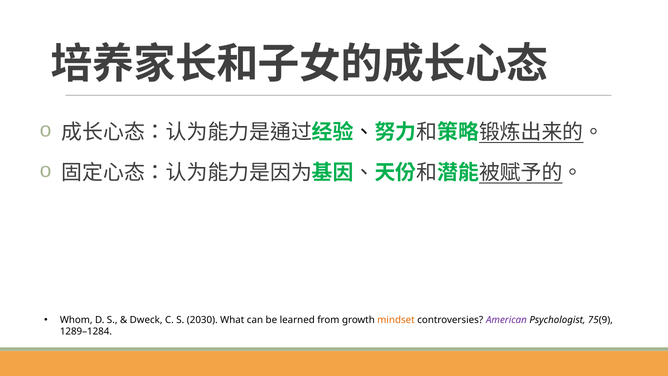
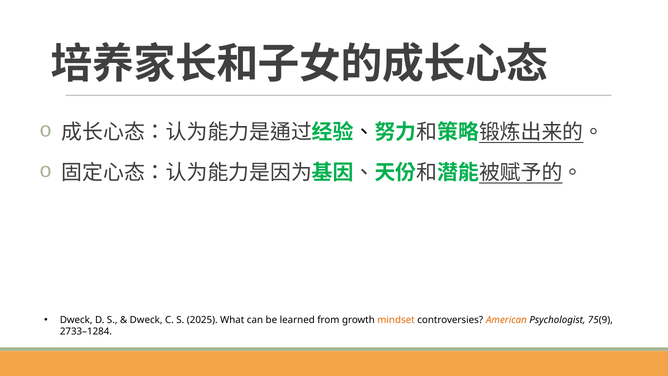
Whom: Whom -> Dweck (76, 320)
2030: 2030 -> 2025 (202, 320)
American colour: purple -> orange (506, 320)
1289–1284: 1289–1284 -> 2733–1284 (86, 332)
